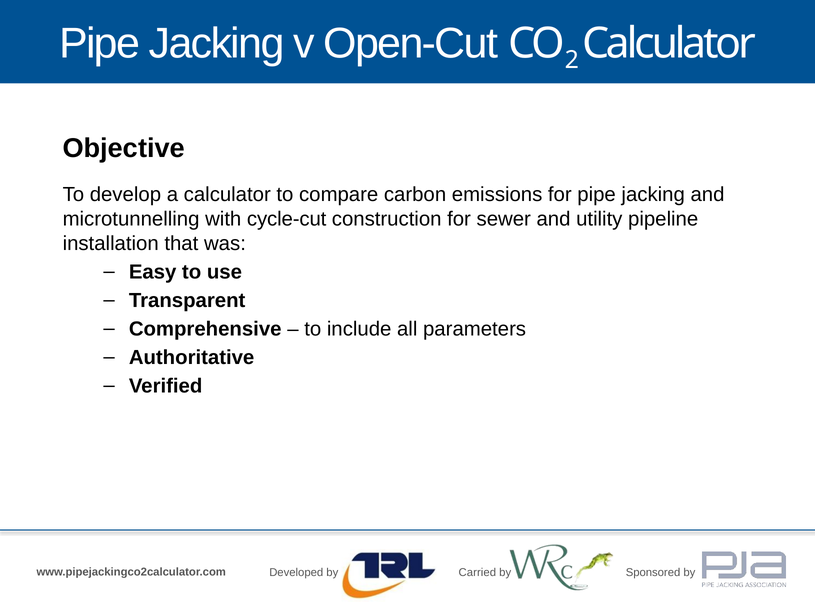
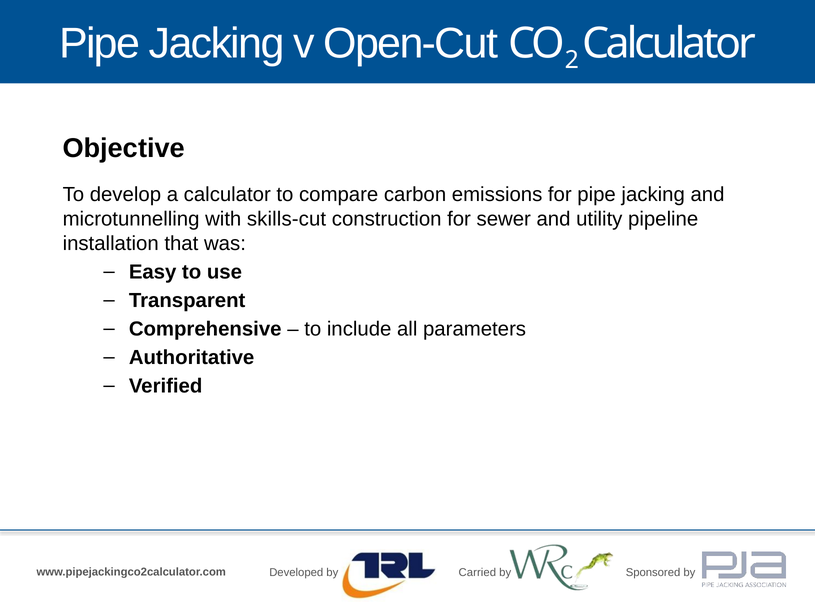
cycle-cut: cycle-cut -> skills-cut (287, 219)
